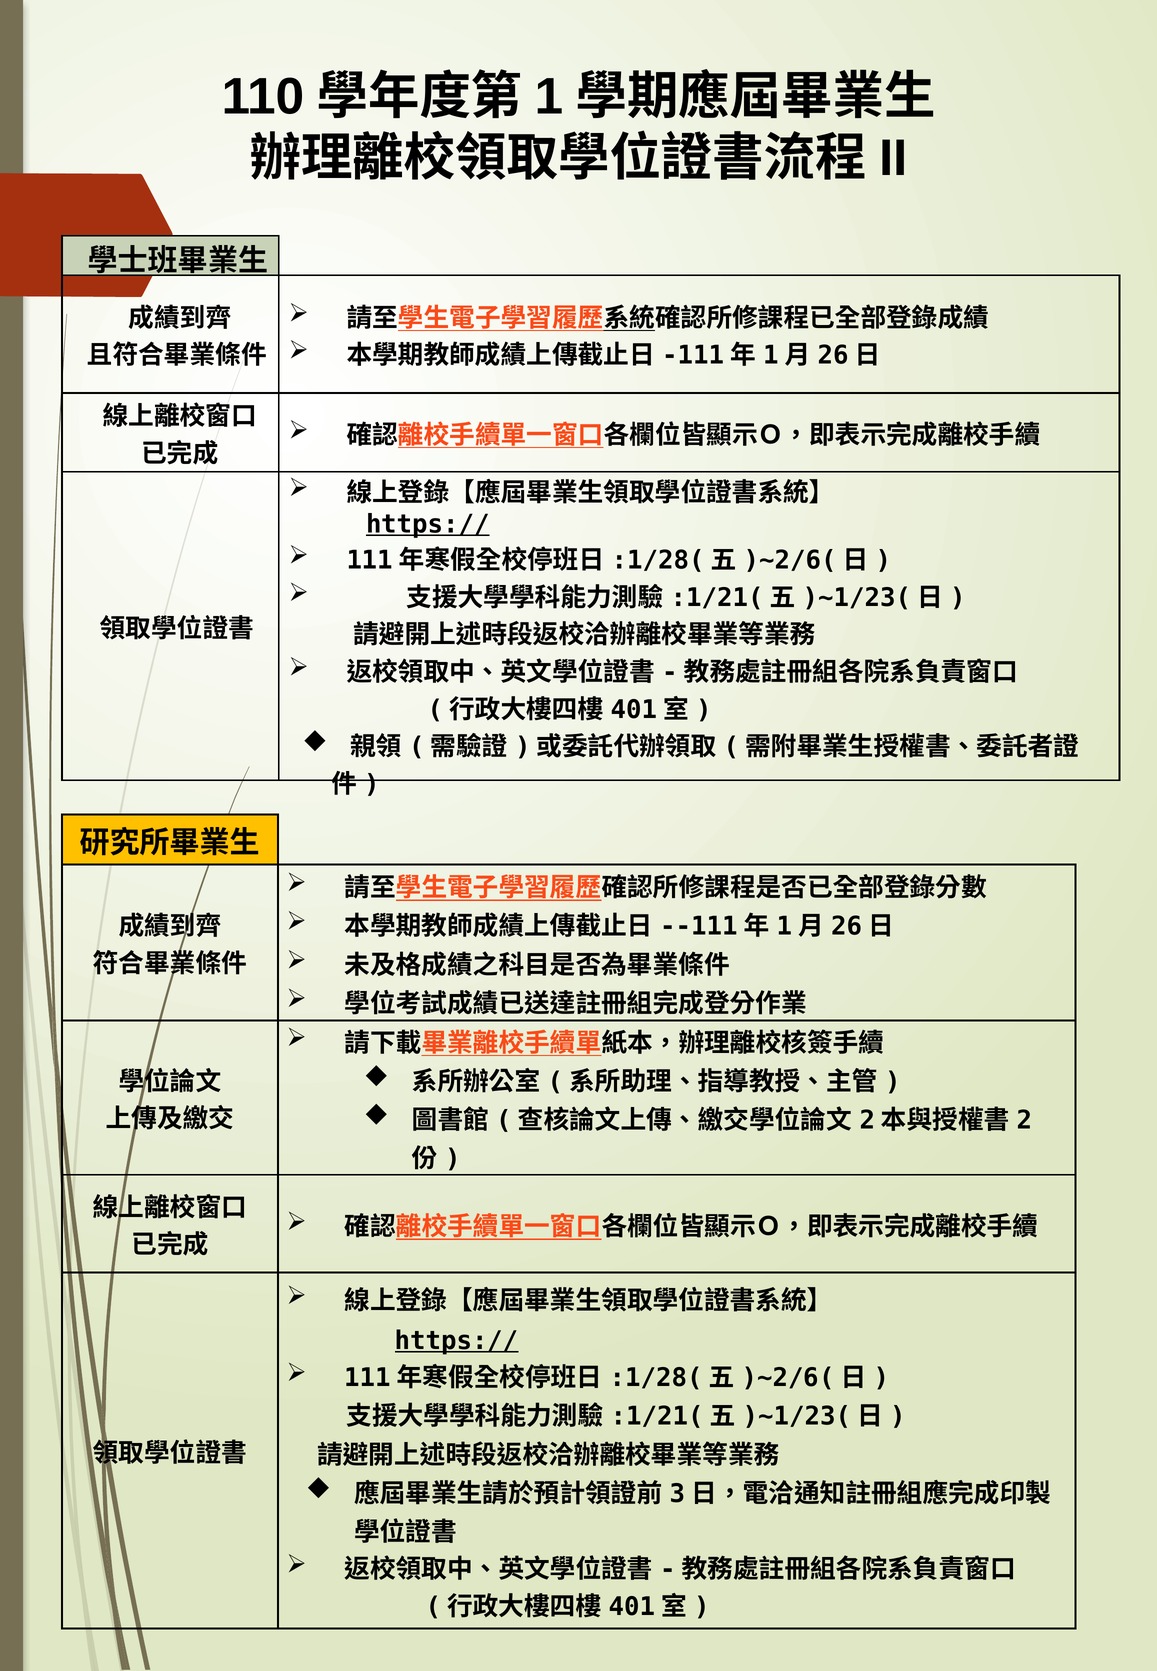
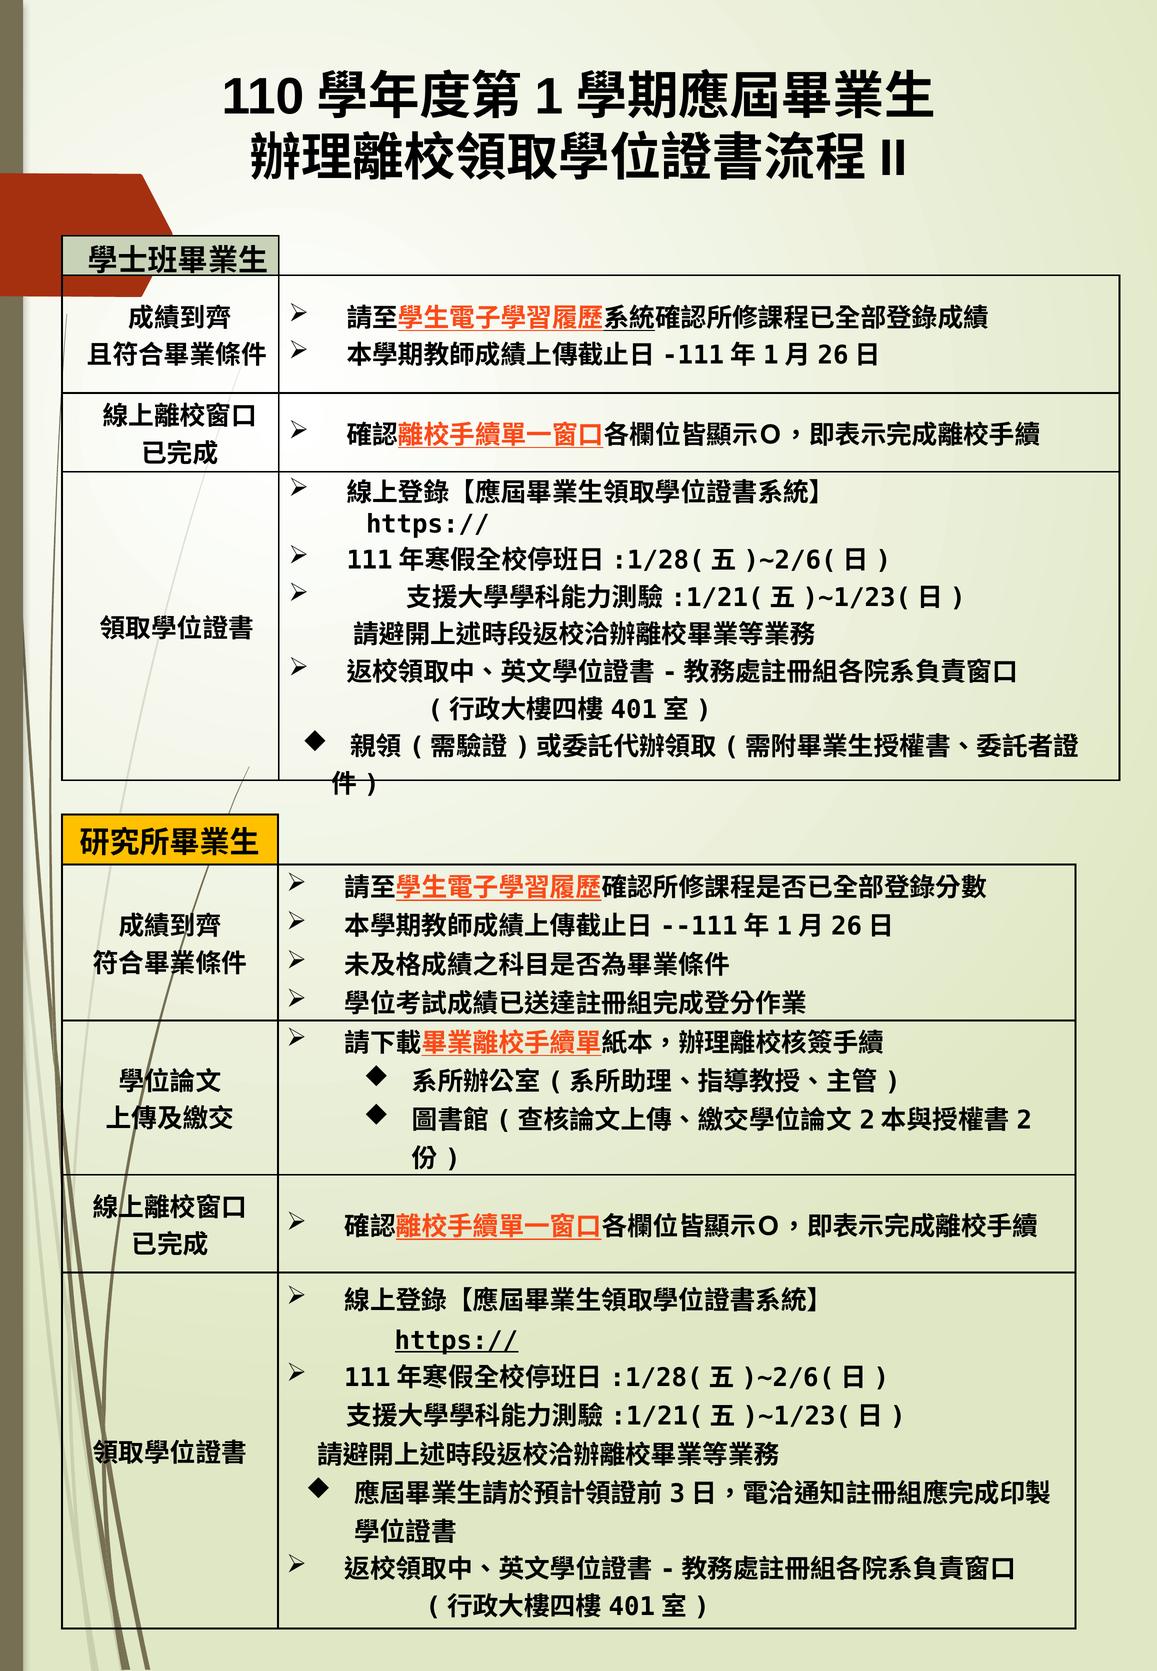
https:// underline: present -> none (428, 524)
